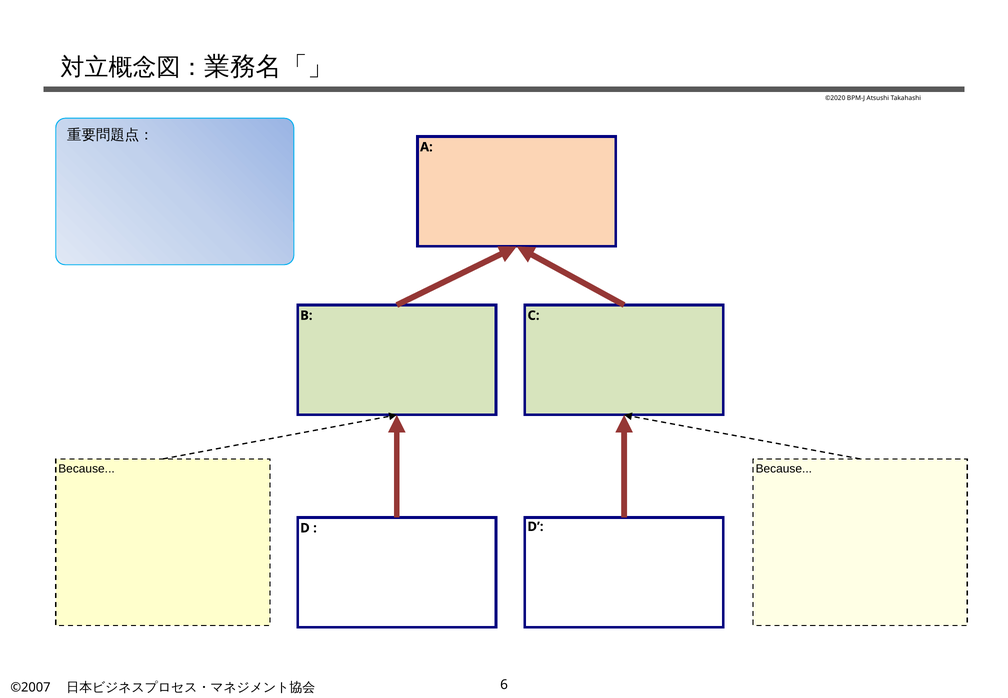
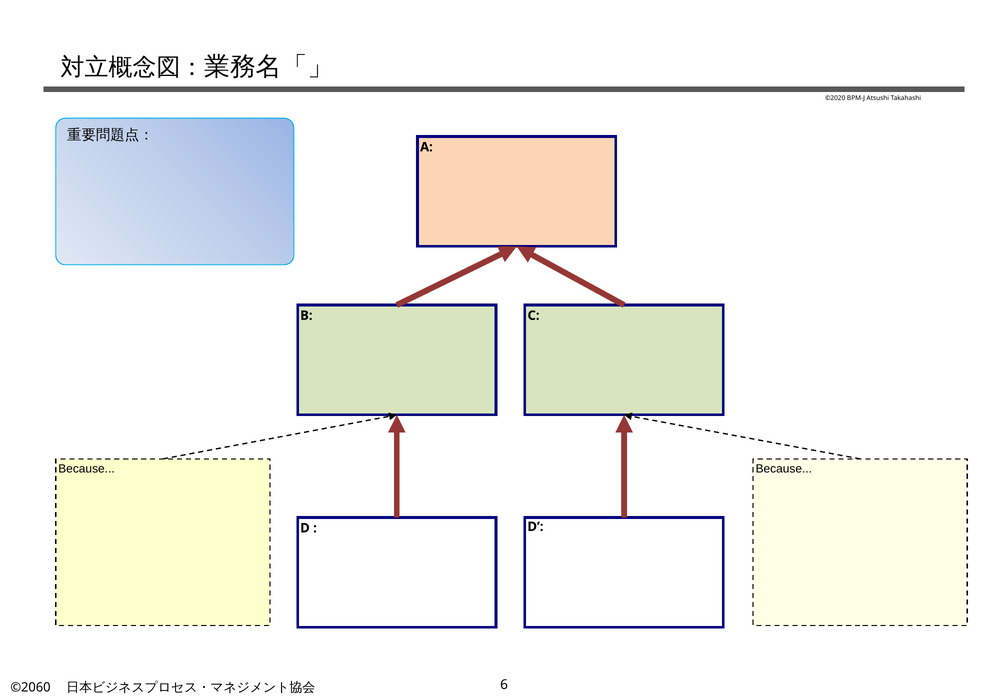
©2007: ©2007 -> ©2060 (30, 687)
